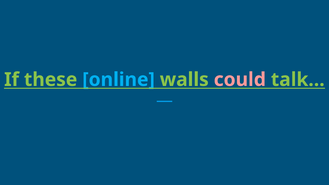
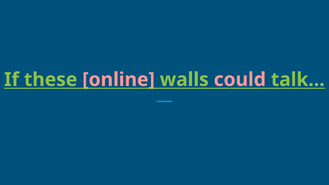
online colour: light blue -> pink (119, 80)
